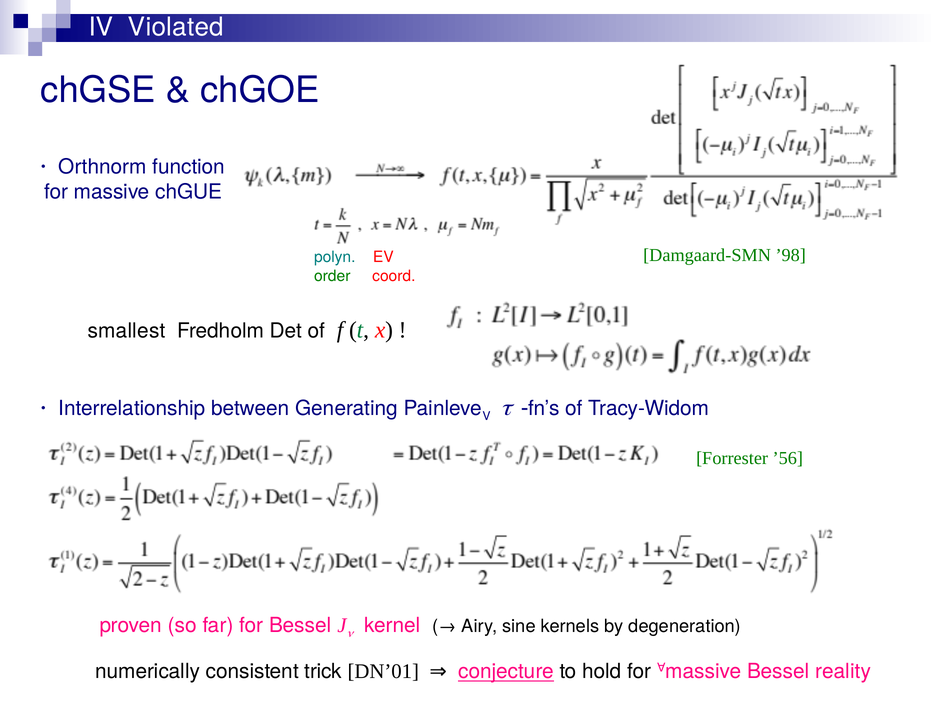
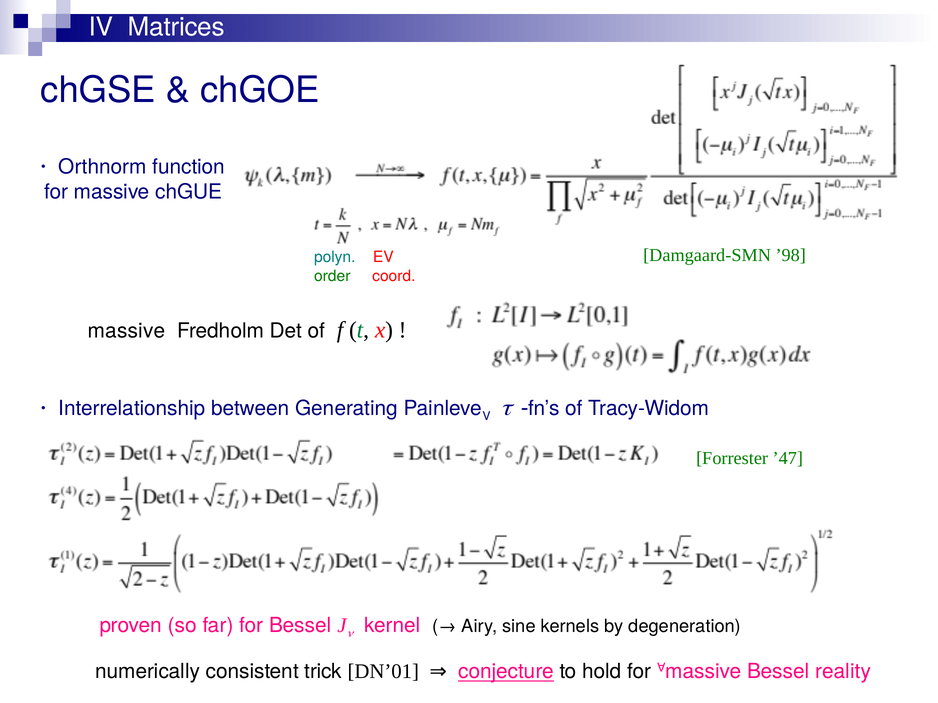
Violated: Violated -> Matrices (176, 27)
smallest: smallest -> massive (127, 331)
’56: ’56 -> ’47 (788, 459)
